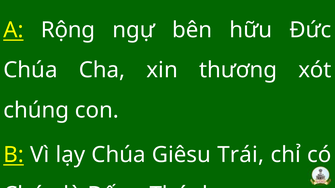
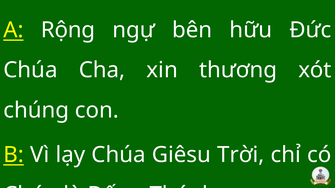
Trái: Trái -> Trời (241, 155)
